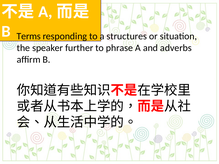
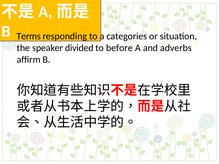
structures: structures -> categories (127, 36)
further: further -> divided (79, 48)
phrase: phrase -> before (119, 48)
